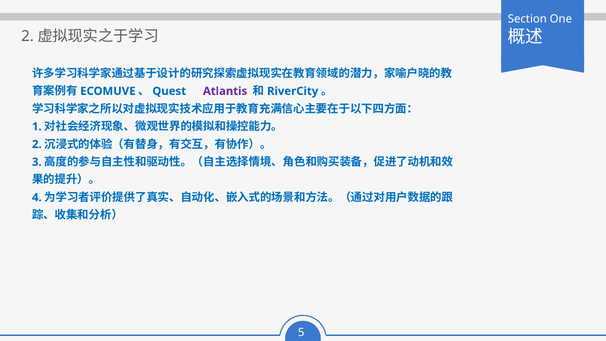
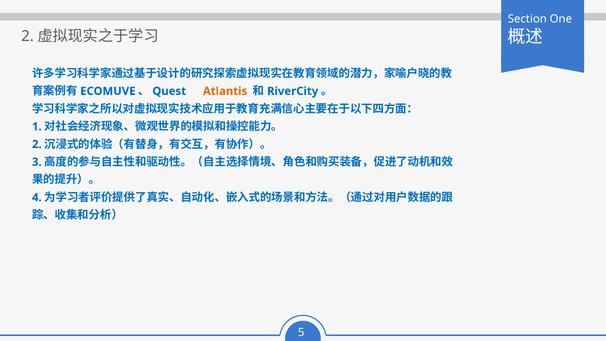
Atlantis colour: purple -> orange (225, 91)
